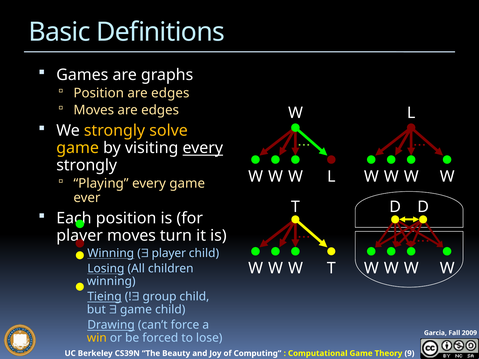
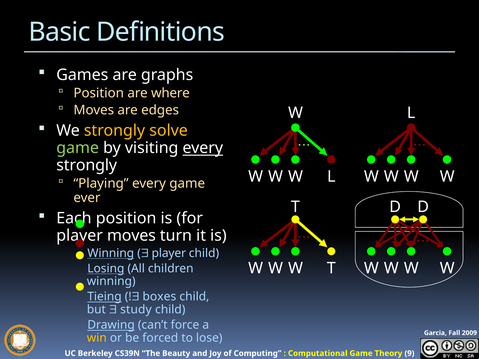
Position are edges: edges -> where (170, 93)
game colour: yellow -> light green (78, 148)
group: group -> boxes (159, 297)
game: game -> study (136, 310)
